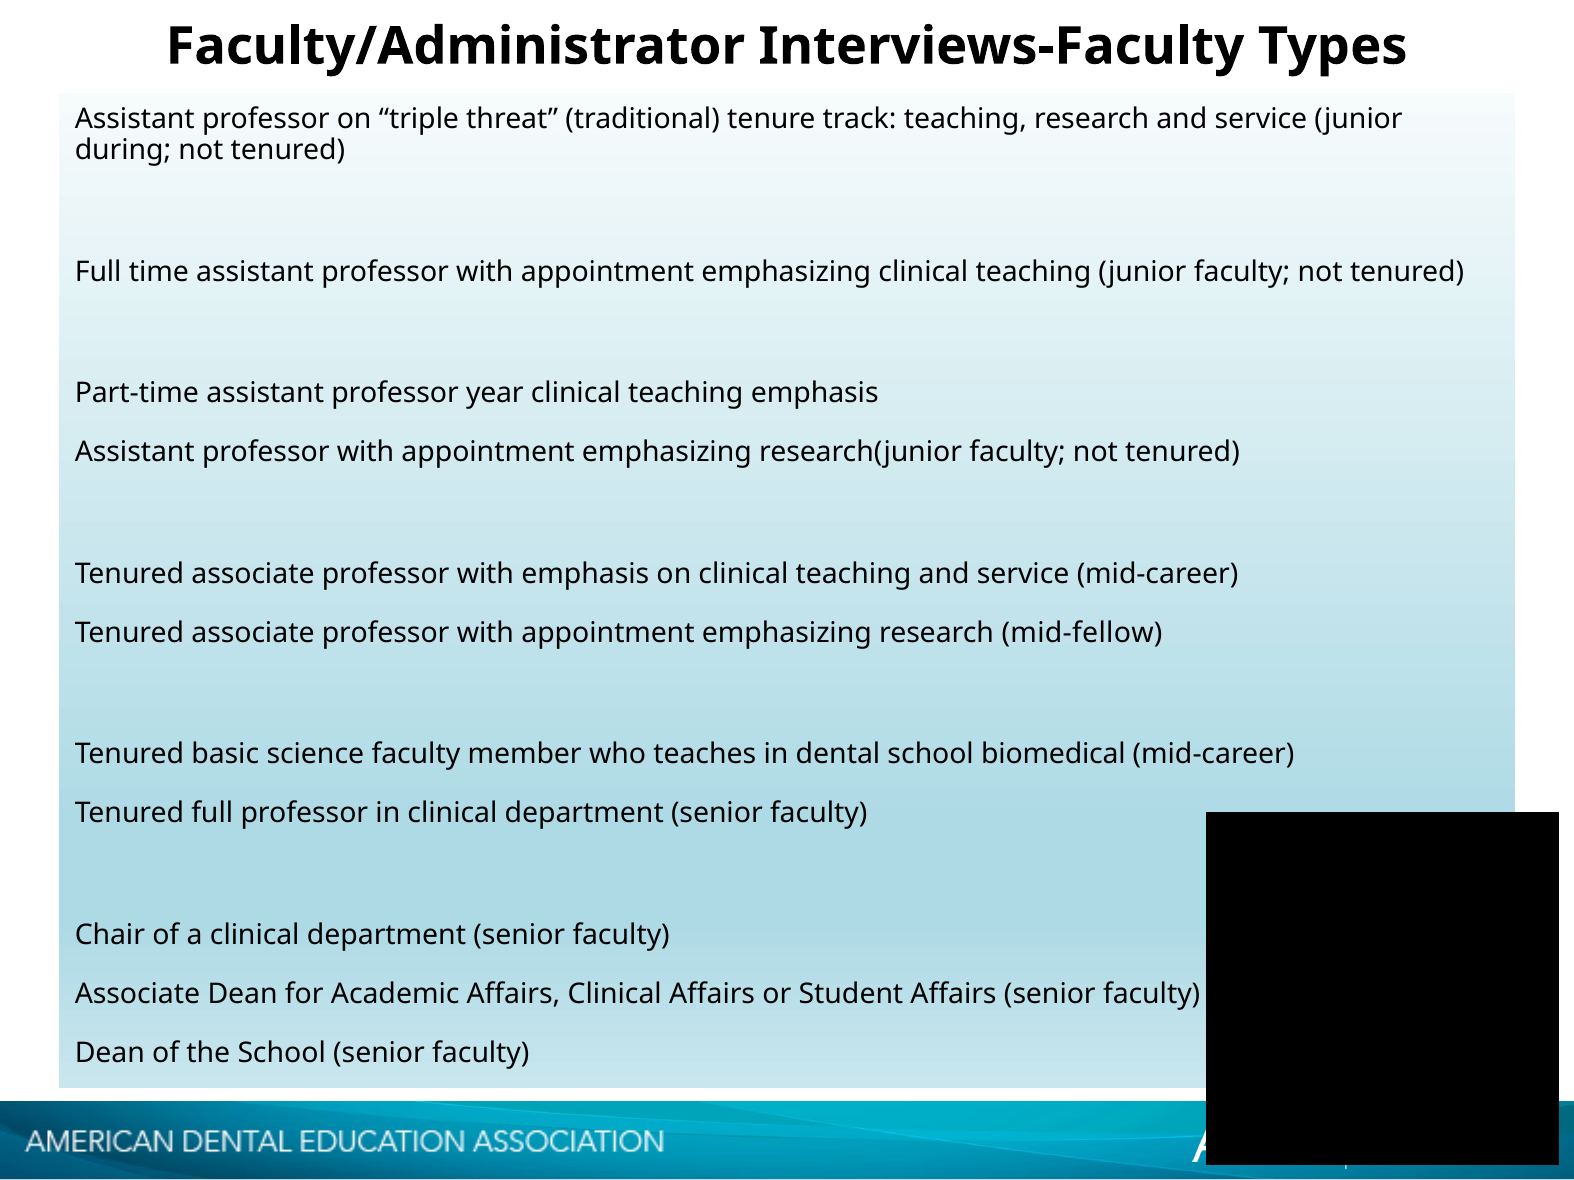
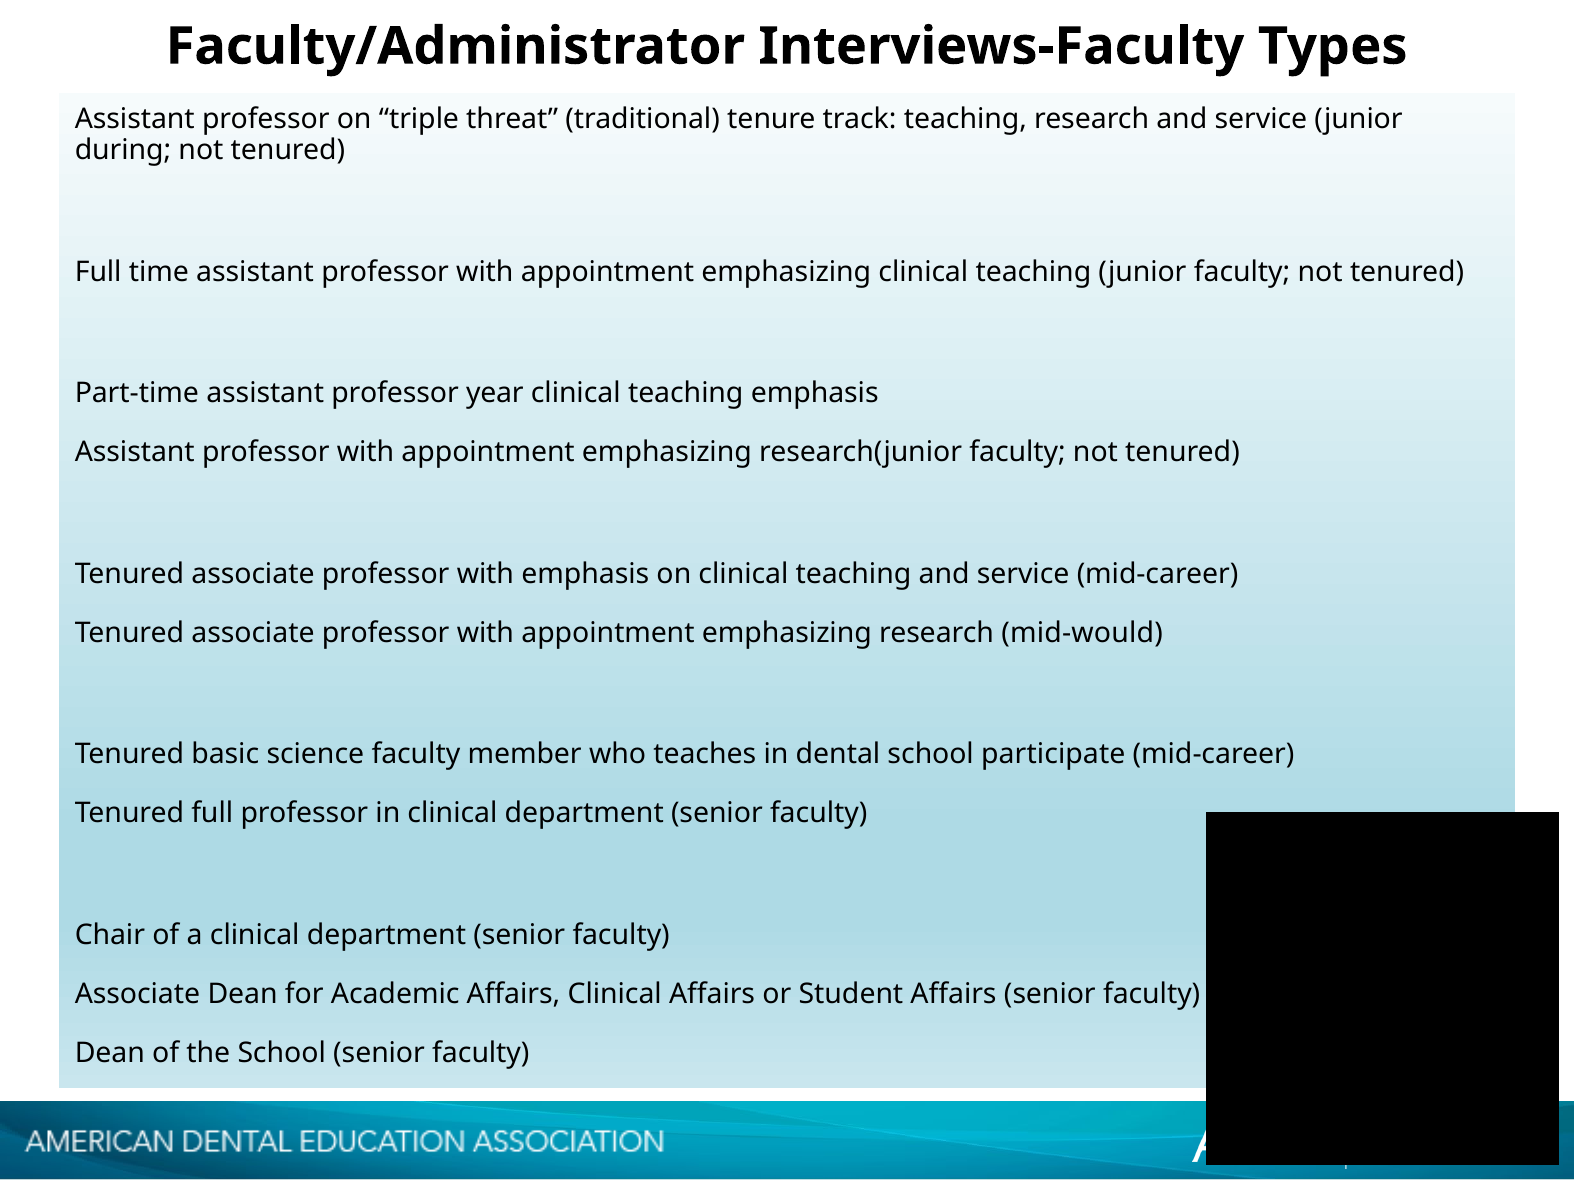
mid-fellow: mid-fellow -> mid-would (1082, 633)
biomedical: biomedical -> participate (1053, 755)
